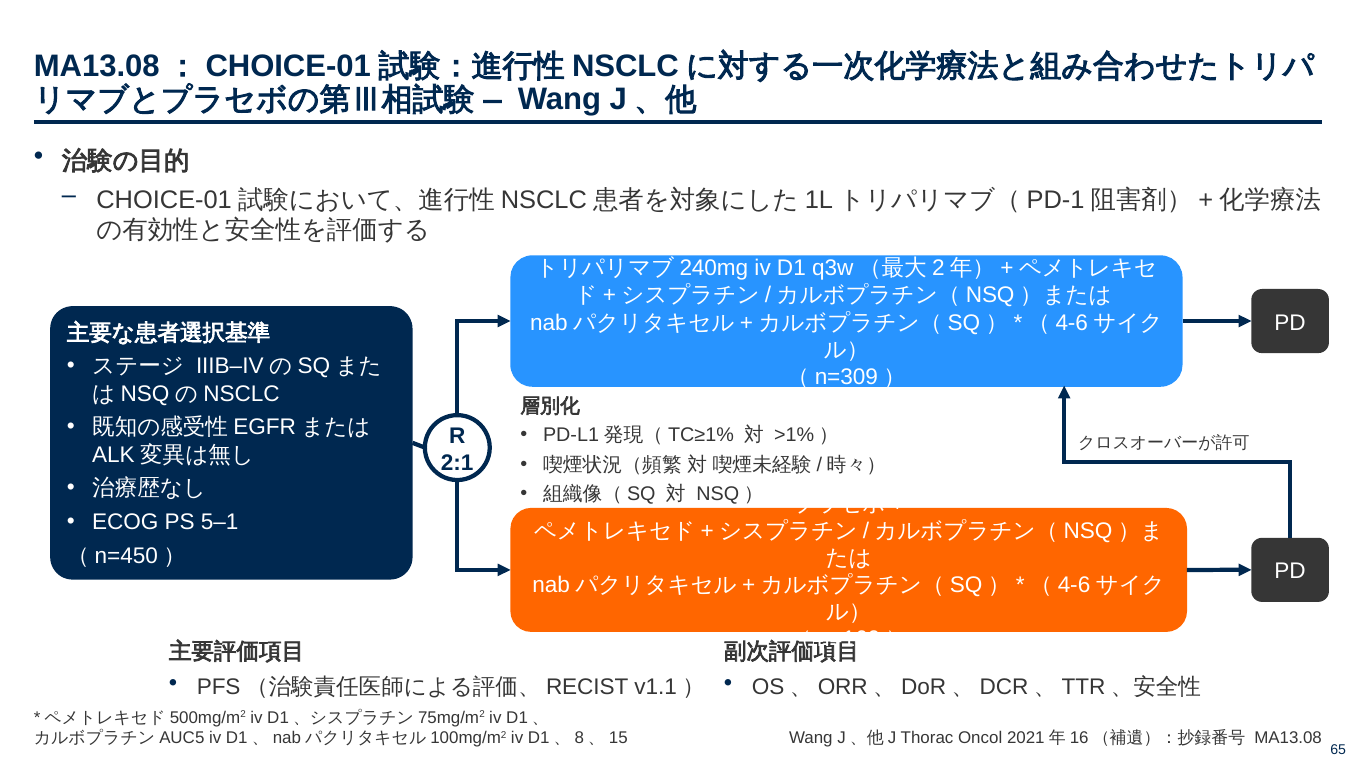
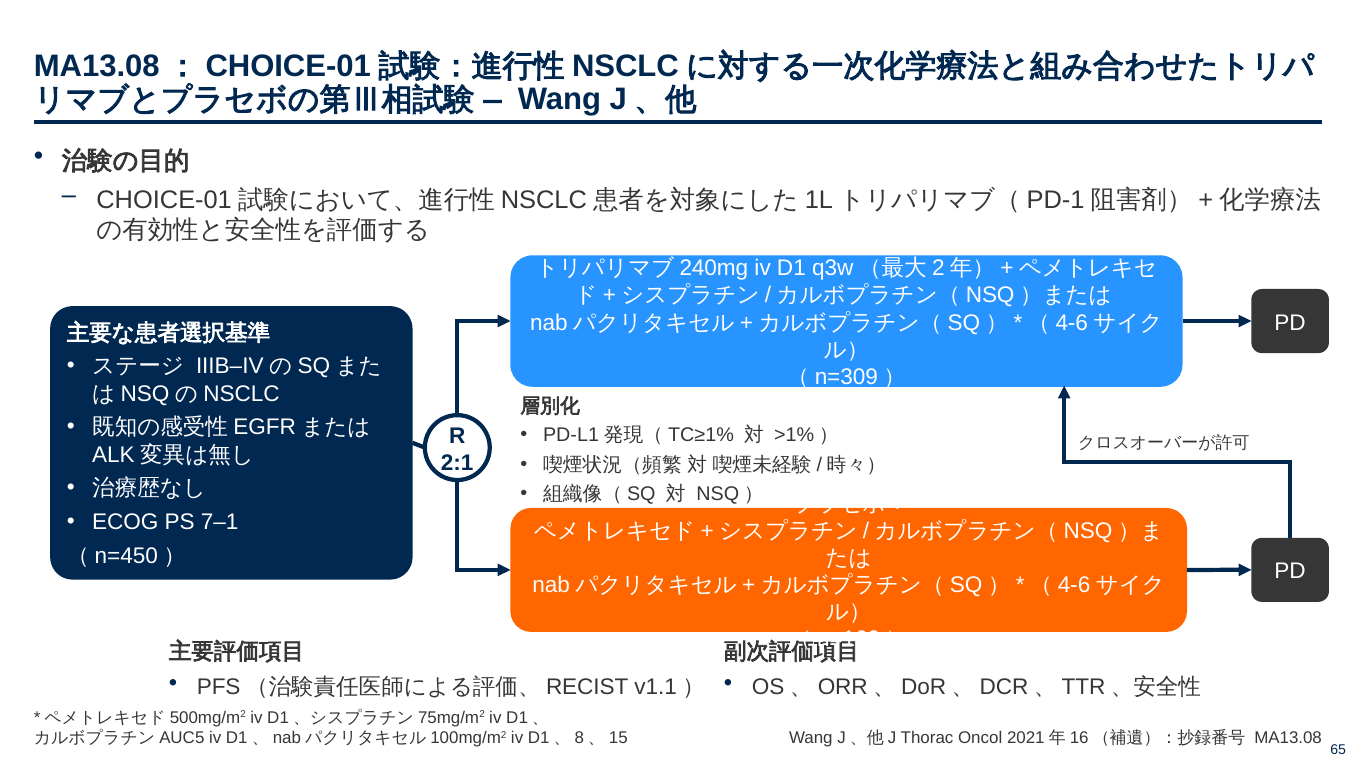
5–1: 5–1 -> 7–1 (220, 523)
